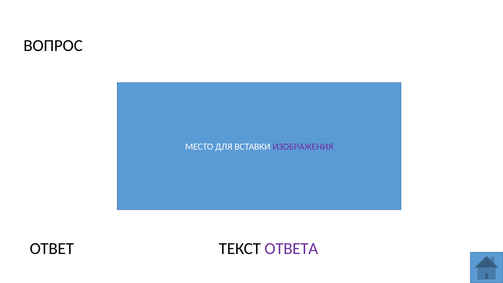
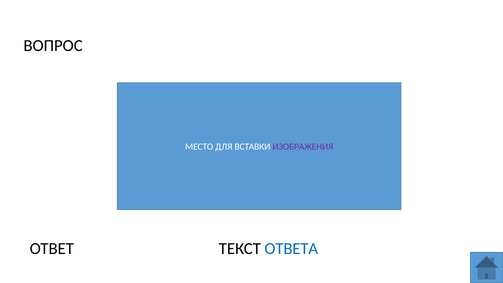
ОТВЕТА colour: purple -> blue (291, 249)
